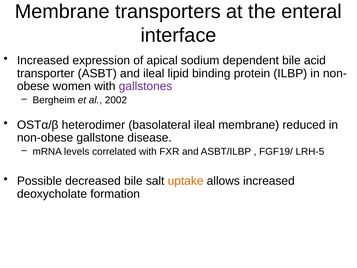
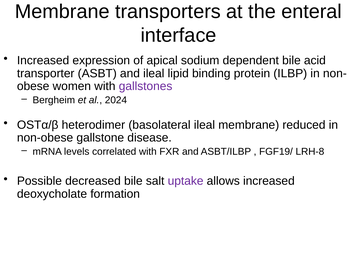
2002: 2002 -> 2024 (116, 100)
LRH-5: LRH-5 -> LRH-8 (310, 151)
uptake colour: orange -> purple (186, 181)
